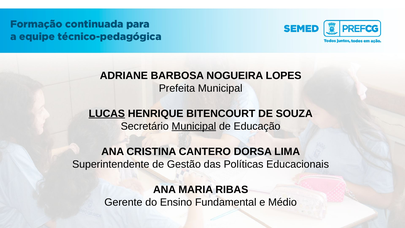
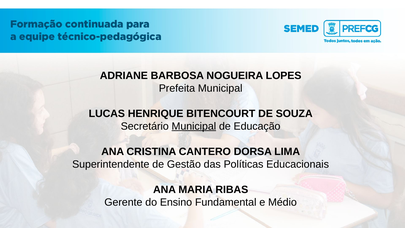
LUCAS underline: present -> none (107, 113)
